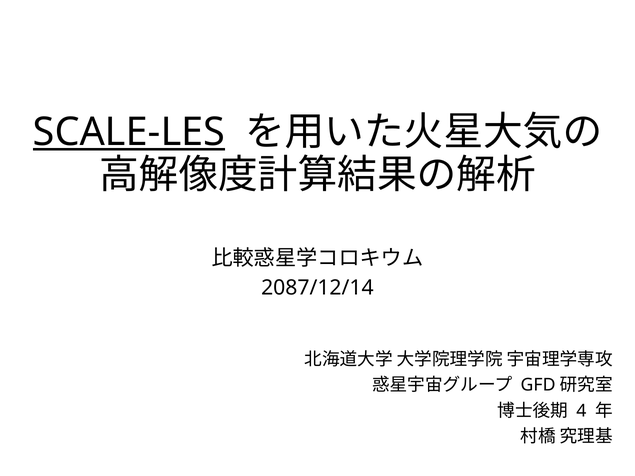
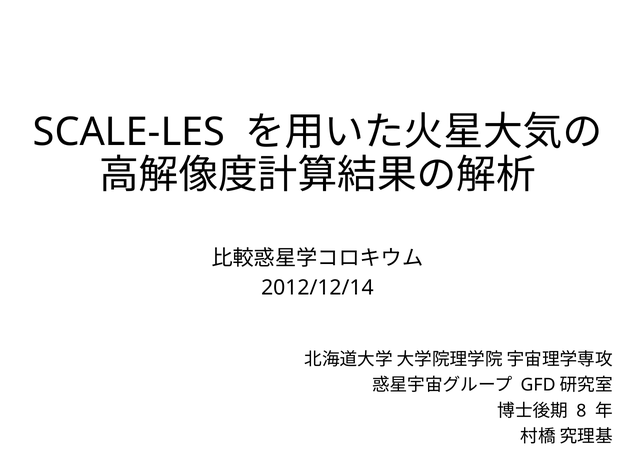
SCALE-LES underline: present -> none (129, 132)
2087/12/14: 2087/12/14 -> 2012/12/14 (317, 288)
4: 4 -> 8 (581, 411)
